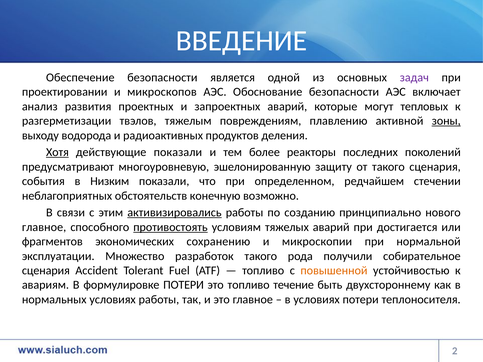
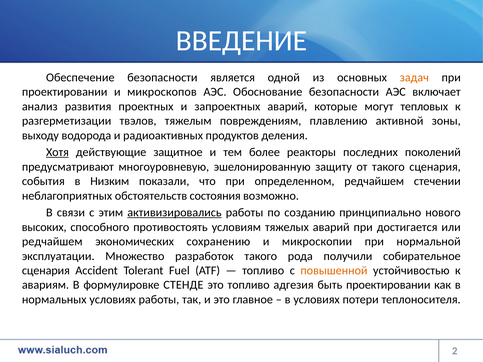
задач colour: purple -> orange (414, 78)
зоны underline: present -> none (446, 121)
действующие показали: показали -> защитное (178, 152)
конечную: конечную -> состояния (215, 196)
главное: главное -> высоких (44, 227)
противостоять underline: present -> none (170, 227)
фрагментов: фрагментов -> редчайшем (52, 242)
формулировке ПОТЕРИ: ПОТЕРИ -> СТЕНДЕ (183, 285)
течение: течение -> адгезия (294, 285)
быть двухстороннему: двухстороннему -> проектировании (388, 285)
